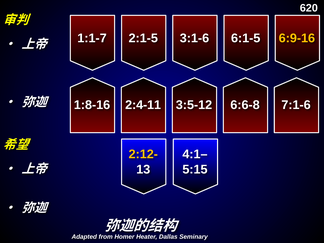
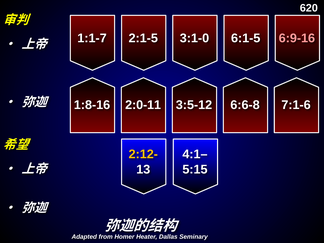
3:1-6: 3:1-6 -> 3:1-0 (194, 38)
6:9-16 colour: yellow -> pink (297, 38)
2:4-11: 2:4-11 -> 2:0-11 (143, 105)
